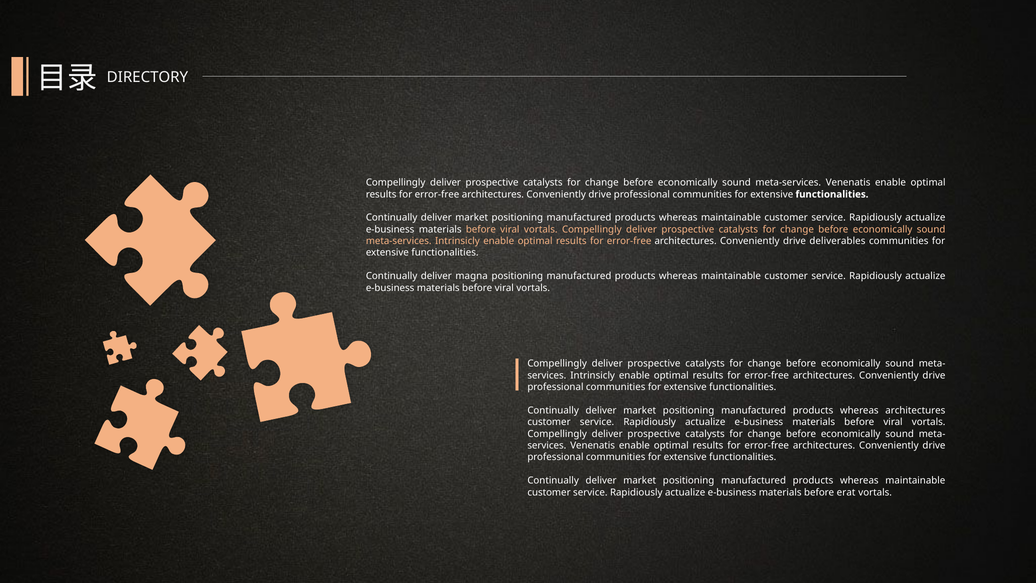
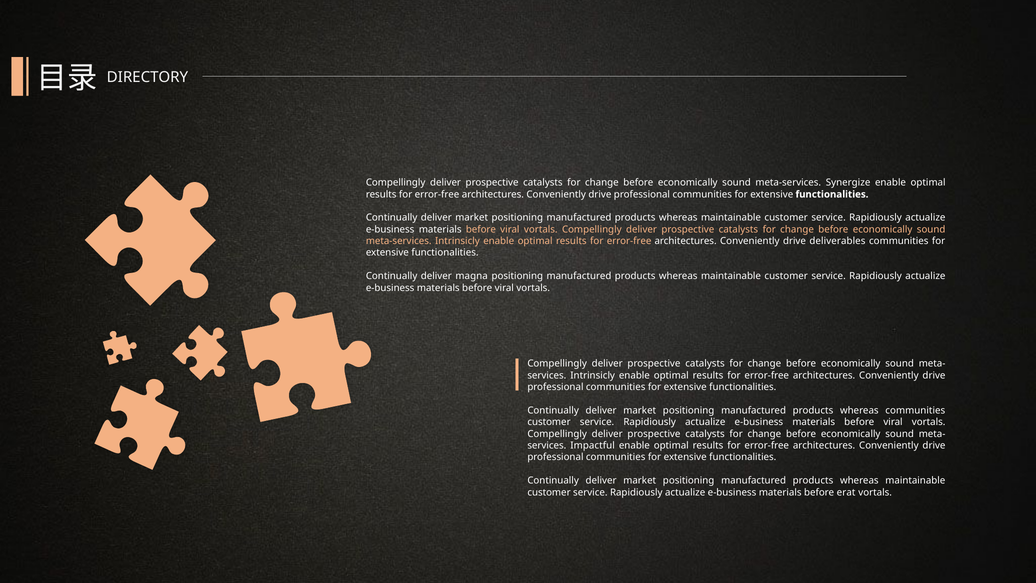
meta-services Venenatis: Venenatis -> Synergize (848, 183)
whereas architectures: architectures -> communities (915, 410)
Venenatis: Venenatis -> Impactful (593, 445)
